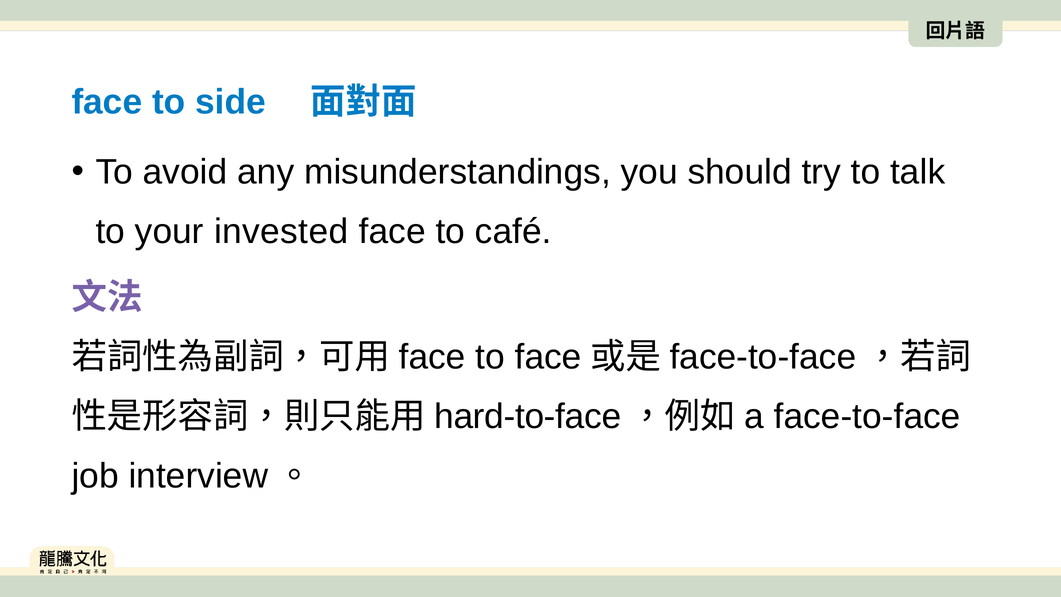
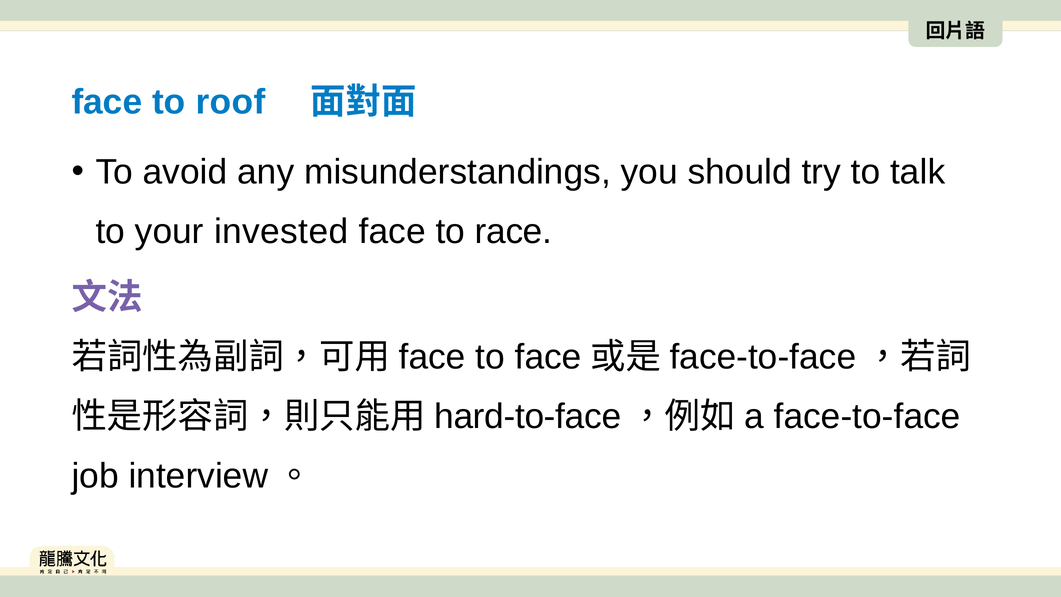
side: side -> roof (231, 102)
café: café -> race (513, 232)
